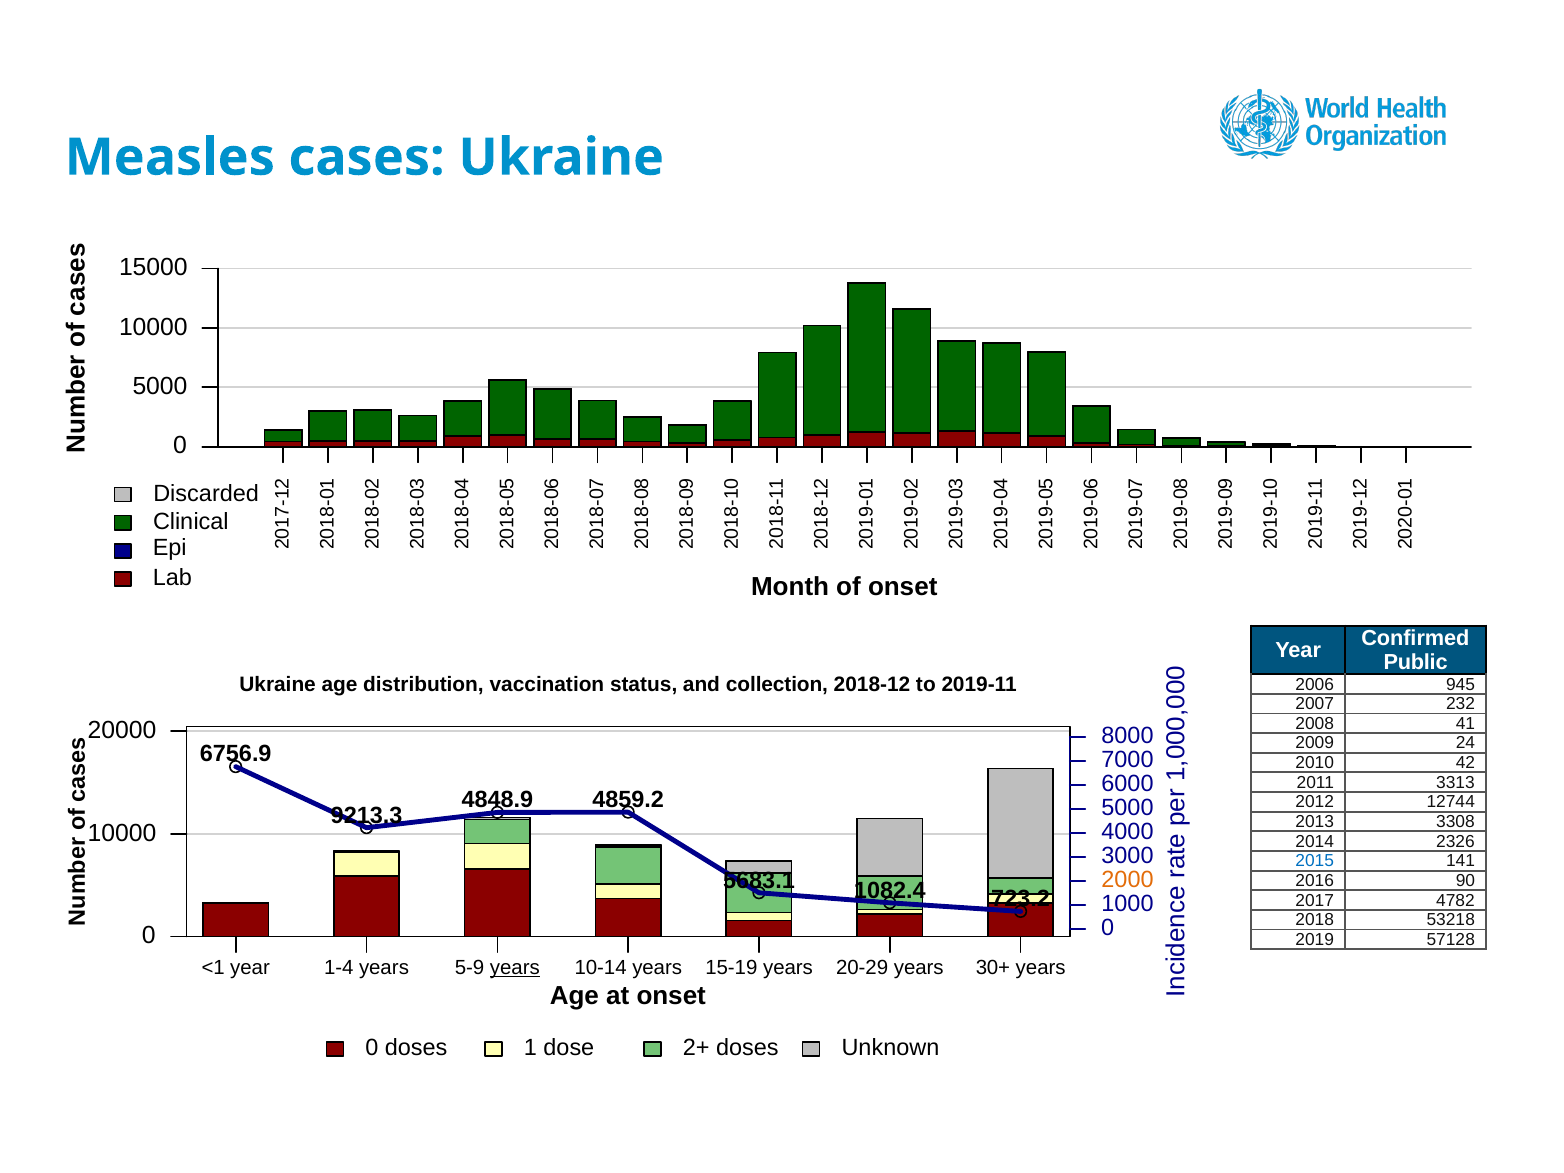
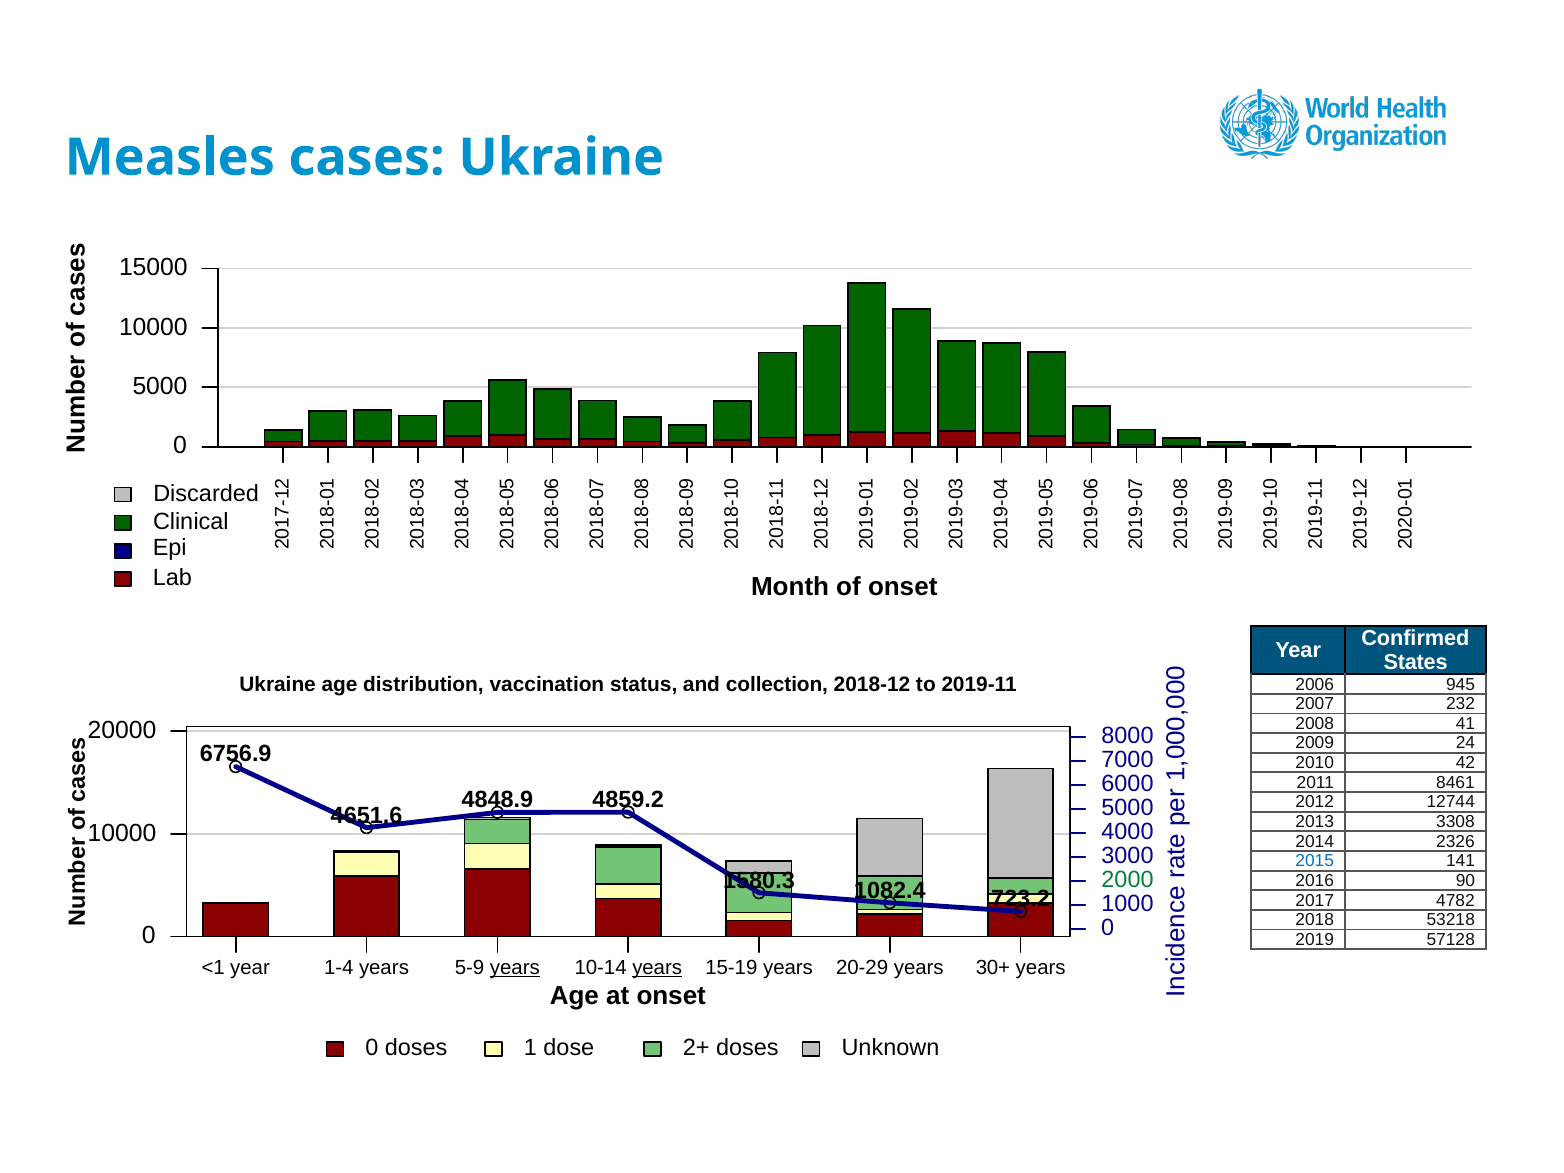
Public: Public -> States (1416, 662)
3313: 3313 -> 8461 (1455, 783)
9213.3: 9213.3 -> 4651.6 (367, 815)
2000 colour: orange -> green (1128, 880)
5683.1: 5683.1 -> 1580.3 (759, 880)
years underline: none -> present (657, 967)
